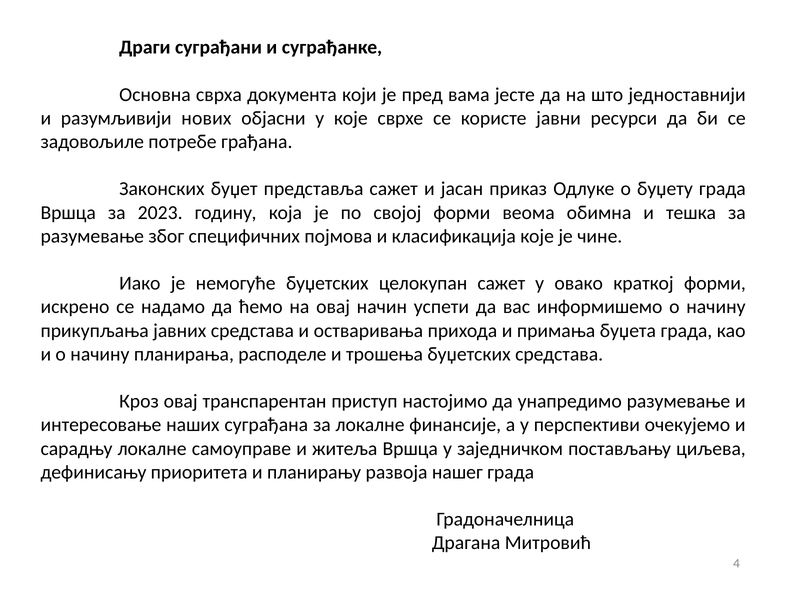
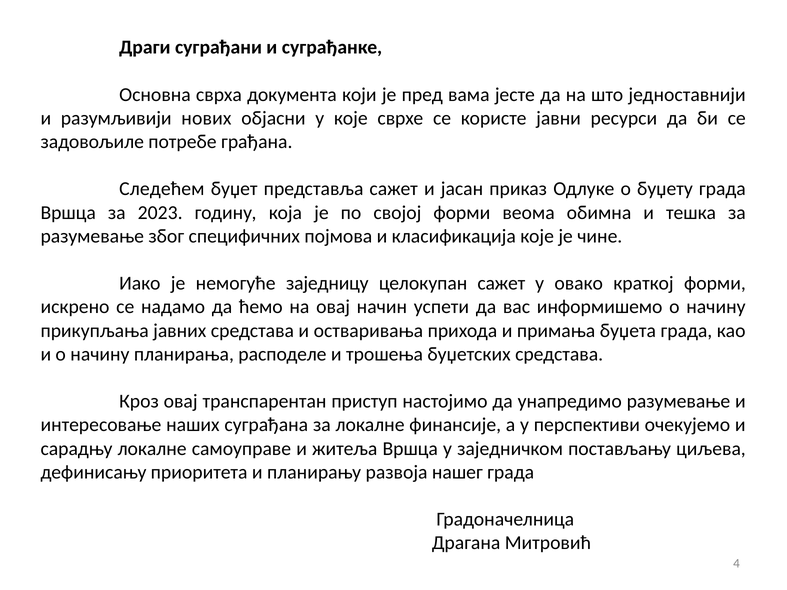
Законских: Законских -> Следећем (162, 189)
немогуће буџетских: буџетских -> заједницу (327, 283)
